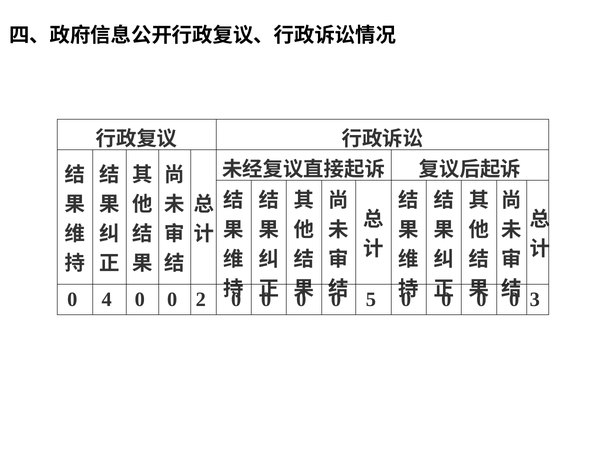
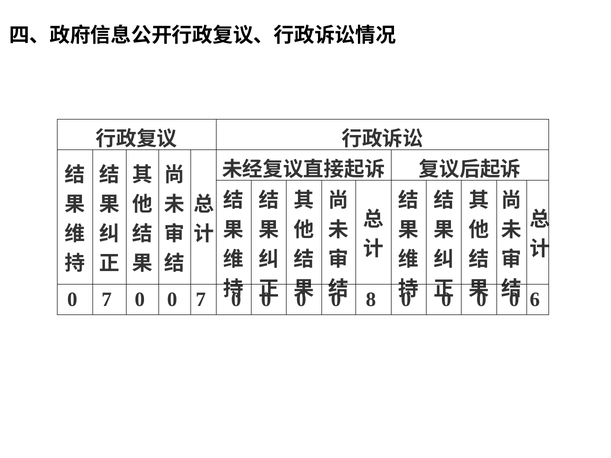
4: 4 -> 7 (107, 300)
0 0 2: 2 -> 7 (201, 300)
5: 5 -> 8 (371, 300)
3: 3 -> 6 (535, 300)
